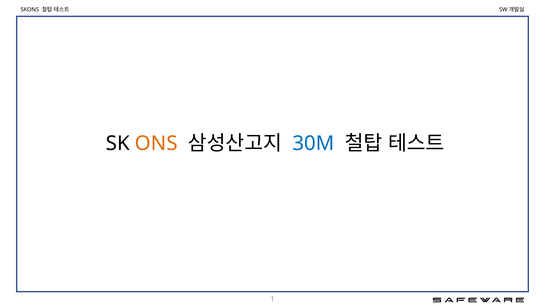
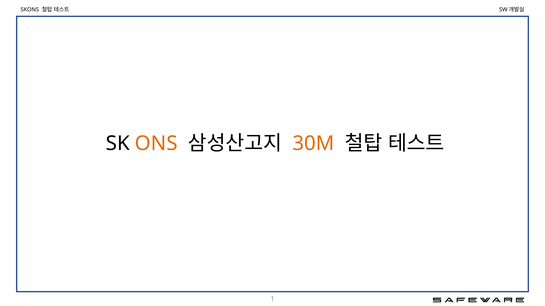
30M colour: blue -> orange (314, 144)
